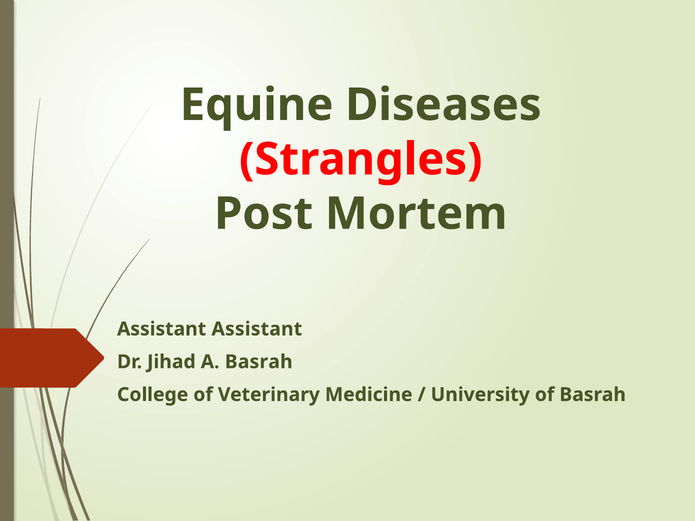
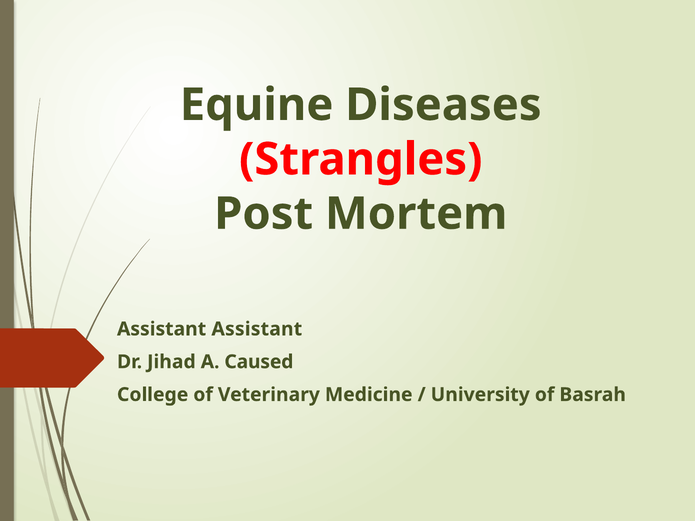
A Basrah: Basrah -> Caused (259, 362)
